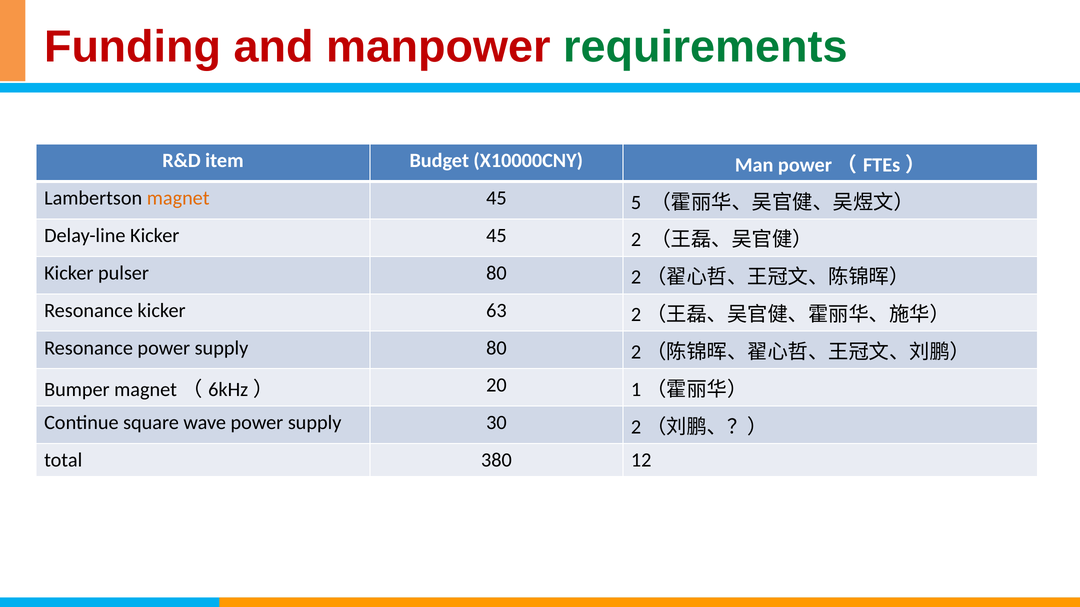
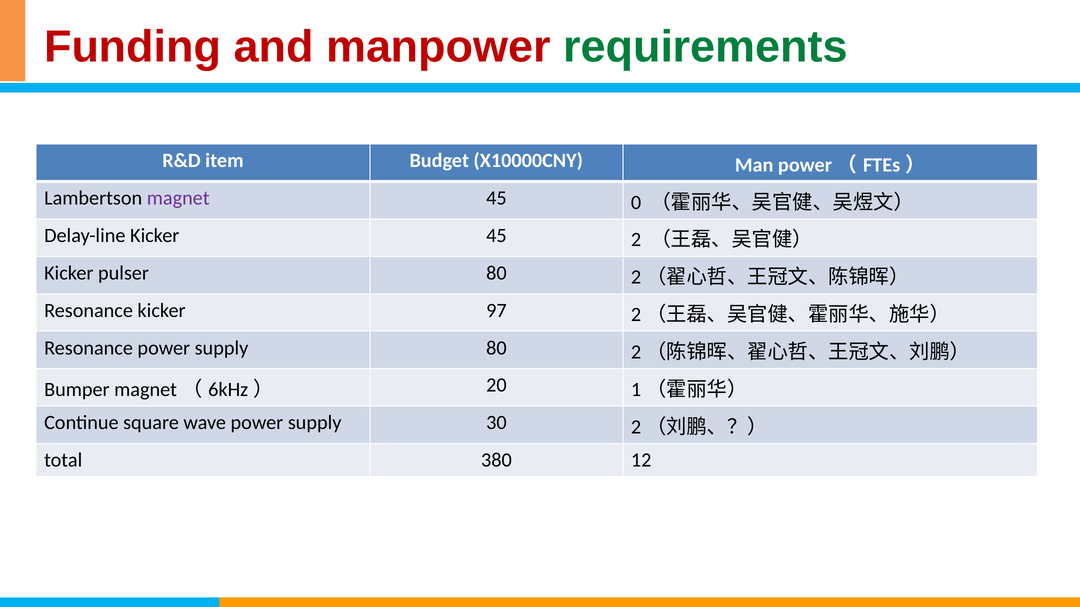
magnet colour: orange -> purple (178, 198)
5: 5 -> 0 (636, 203)
63: 63 -> 97 (496, 311)
